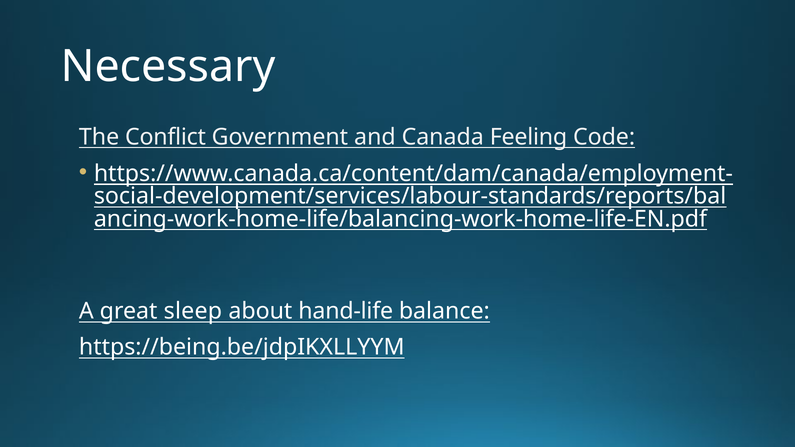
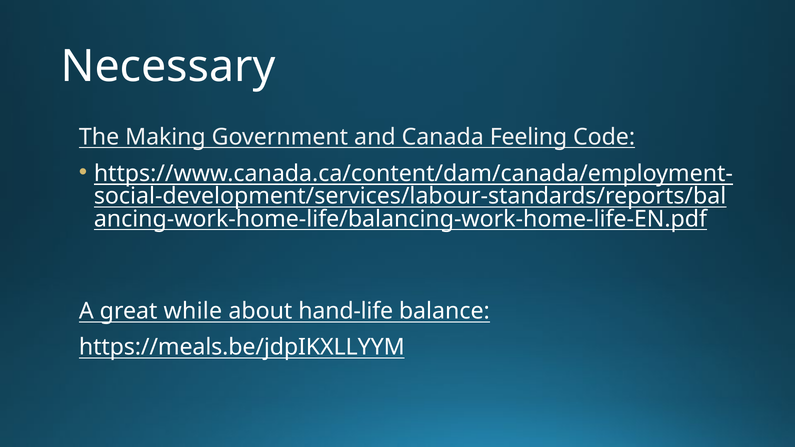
Conflict: Conflict -> Making (165, 137)
sleep: sleep -> while (193, 311)
https://being.be/jdpIKXLLYYM: https://being.be/jdpIKXLLYYM -> https://meals.be/jdpIKXLLYYM (242, 347)
